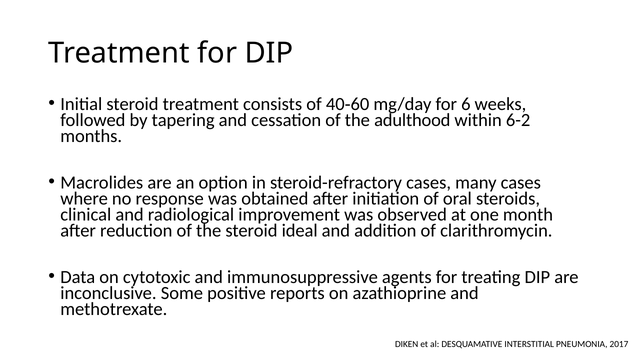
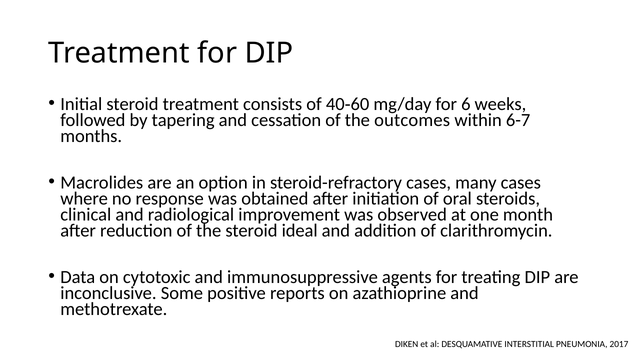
adulthood: adulthood -> outcomes (412, 120)
6-2: 6-2 -> 6-7 (518, 120)
